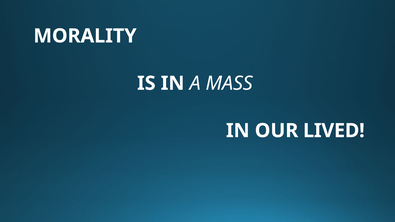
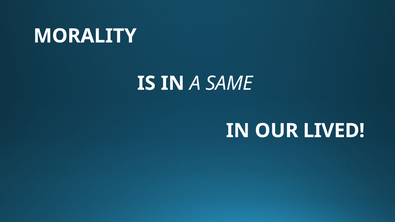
MASS: MASS -> SAME (229, 83)
